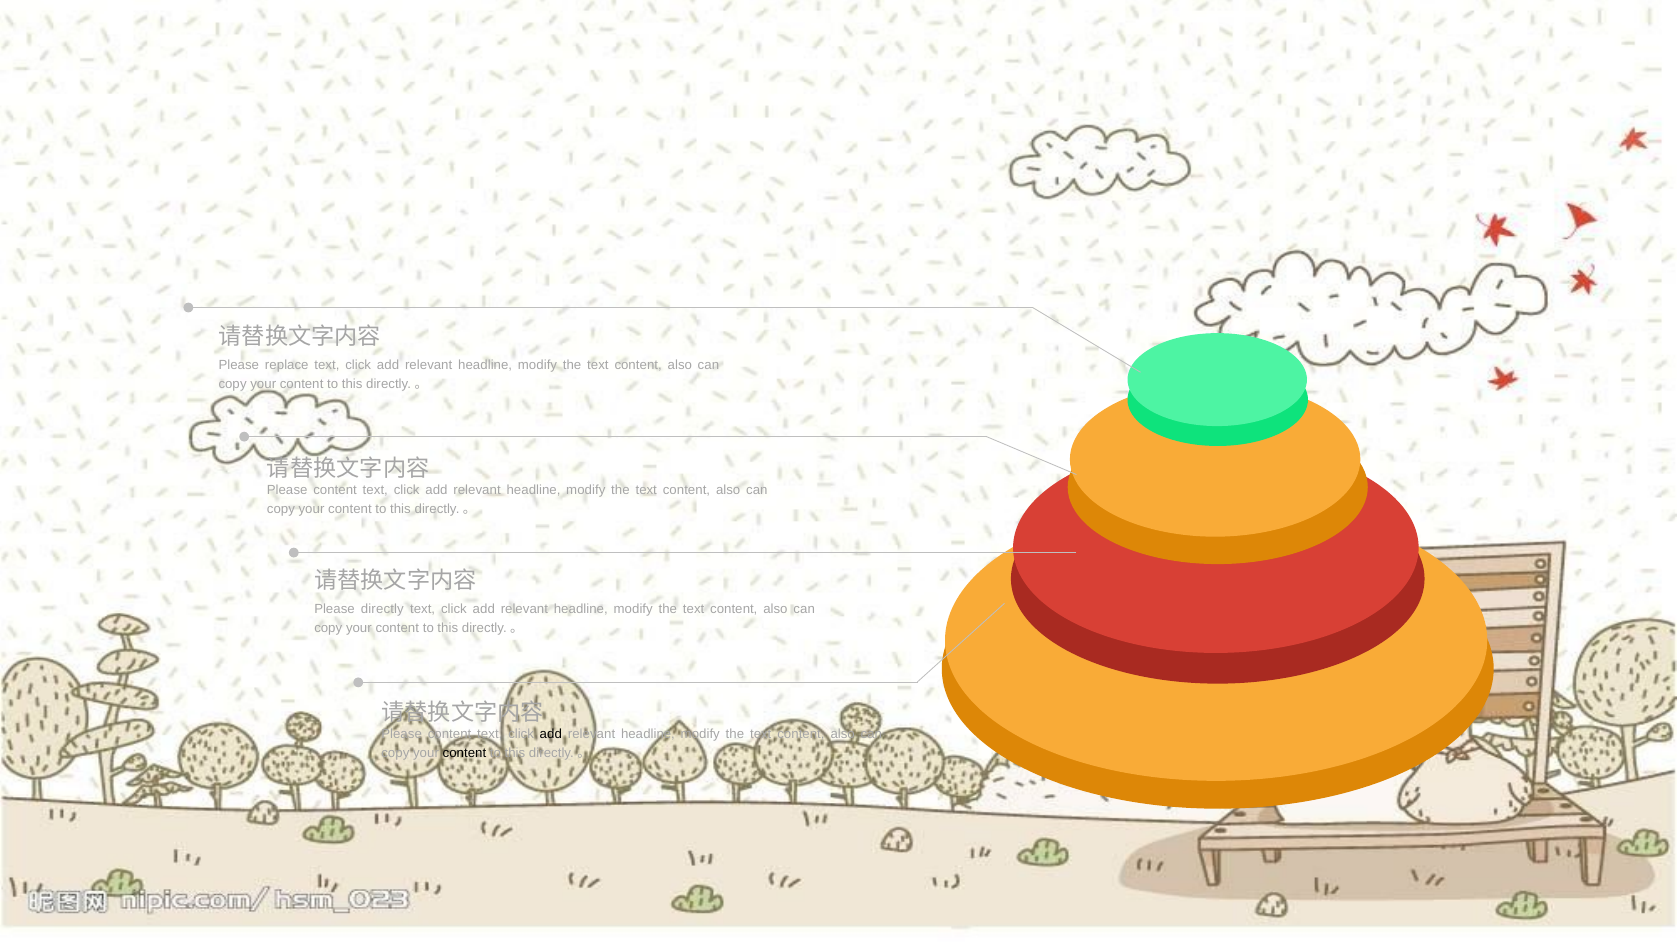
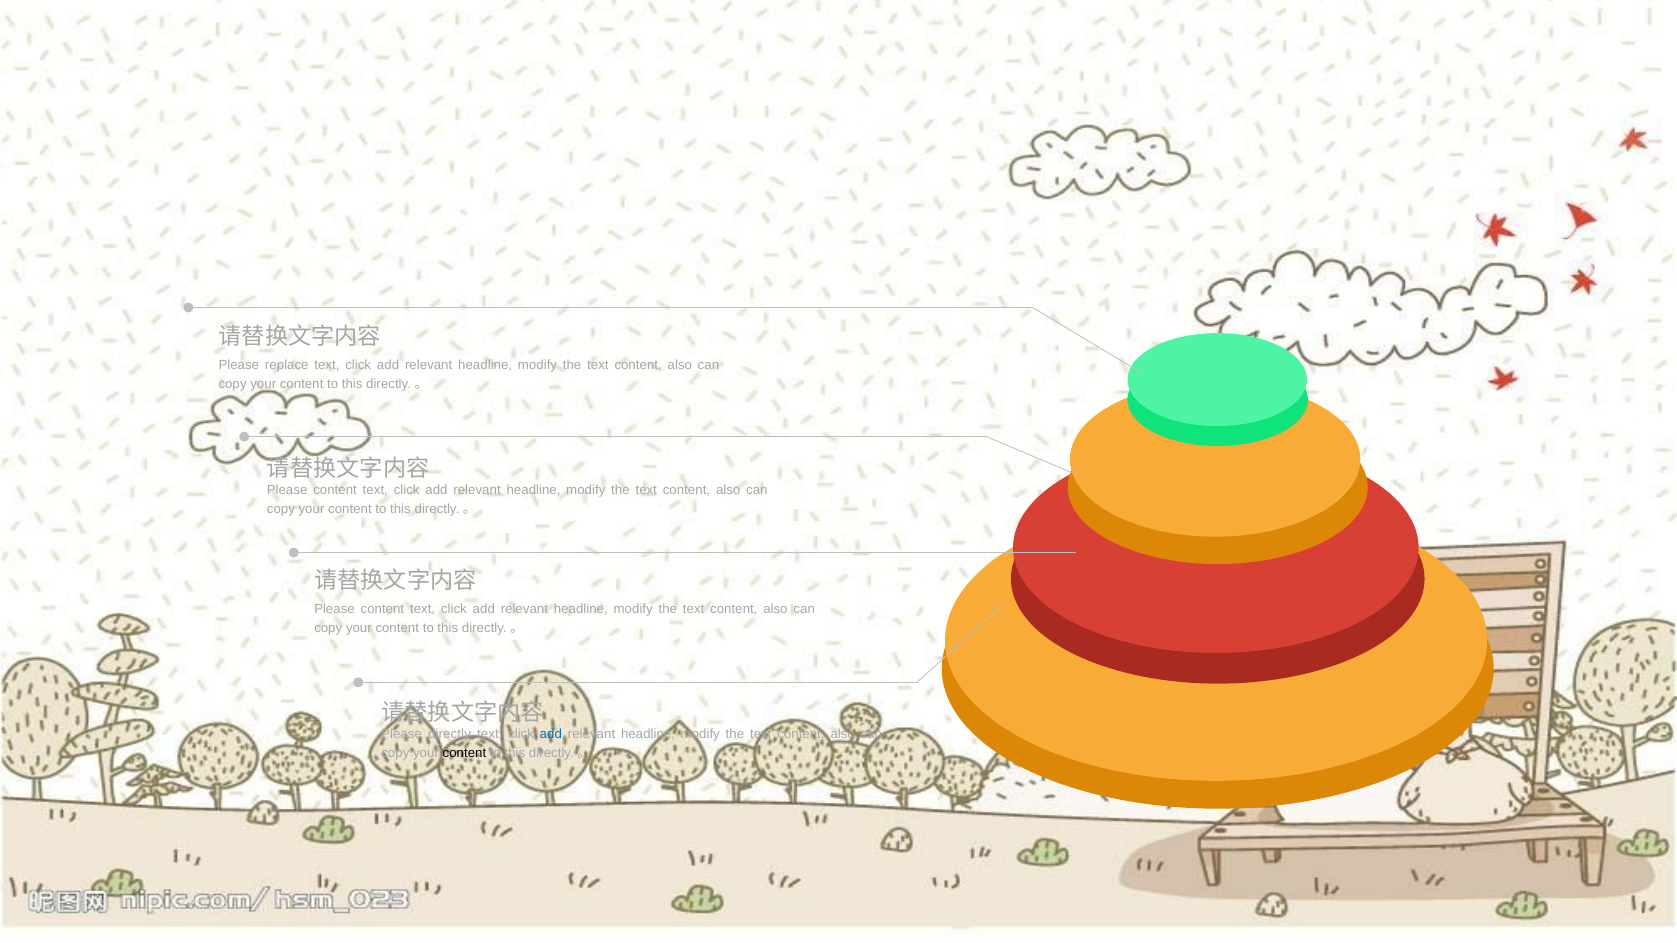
directly: directly -> content (382, 609)
content: content -> directly (449, 734)
add colour: black -> blue (551, 734)
